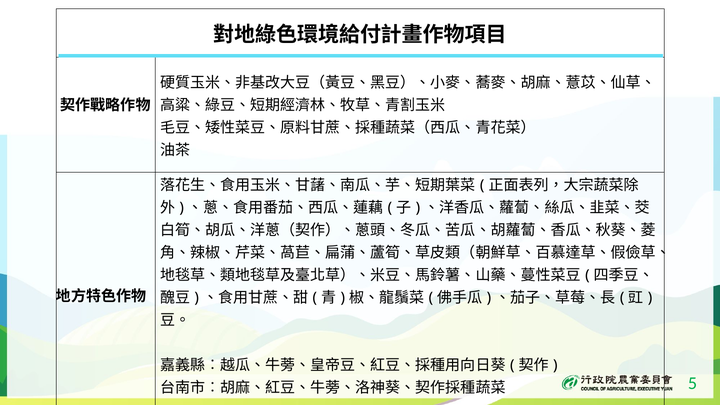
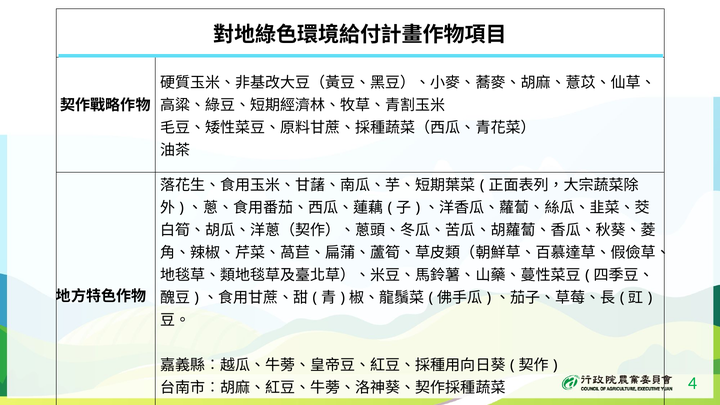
5: 5 -> 4 (693, 383)
